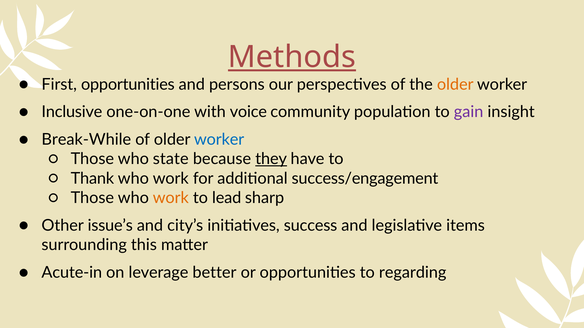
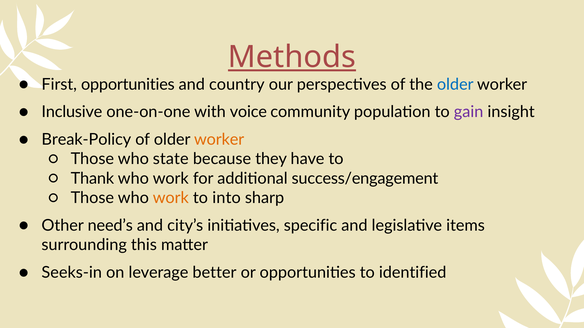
persons: persons -> country (237, 84)
older colour: orange -> blue (455, 84)
Break-While: Break-While -> Break-Policy (86, 140)
worker colour: blue -> orange (219, 140)
they underline: present -> none (271, 159)
lead: lead -> into (227, 198)
issue’s: issue’s -> need’s (110, 226)
success: success -> specific (311, 226)
Acute-in: Acute-in -> Seeks-in (72, 273)
regarding: regarding -> identified (413, 273)
